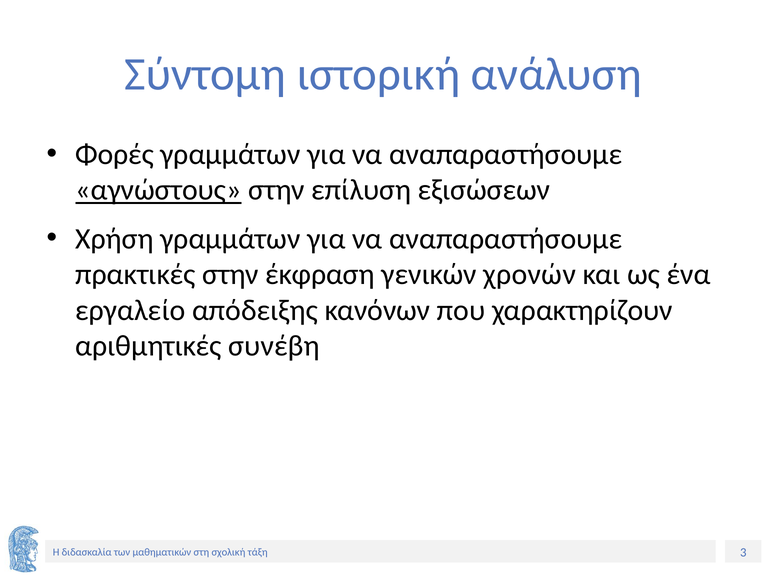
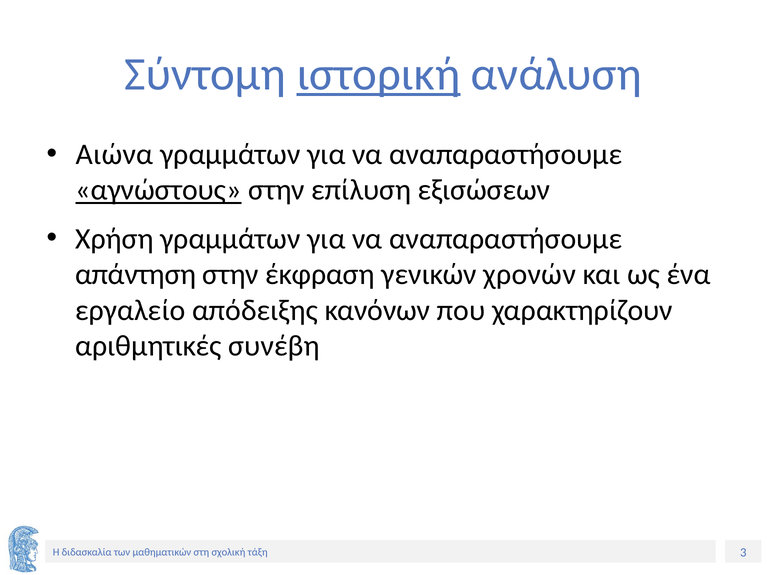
ιστορική underline: none -> present (378, 74)
Φορές: Φορές -> Αιώνα (114, 154)
πρακτικές: πρακτικές -> απάντηση (136, 275)
